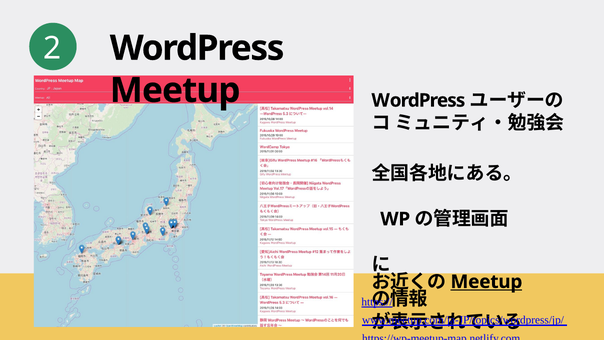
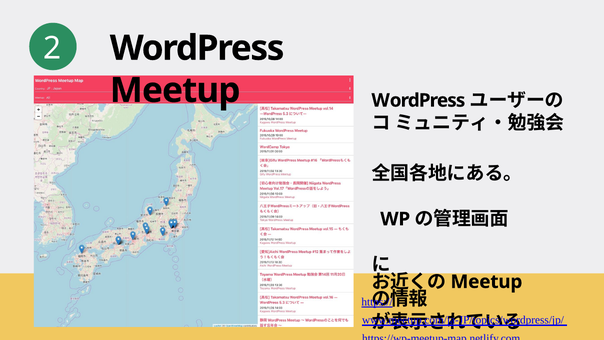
Meetup underline: present -> none (486, 282)
